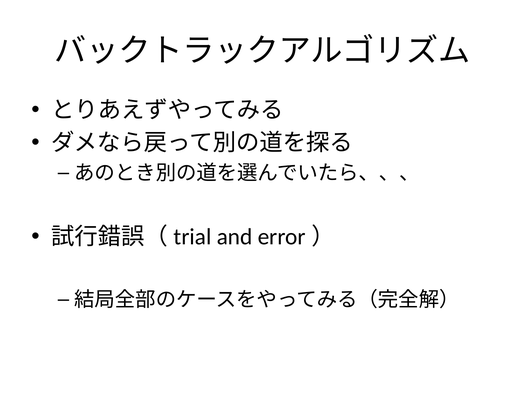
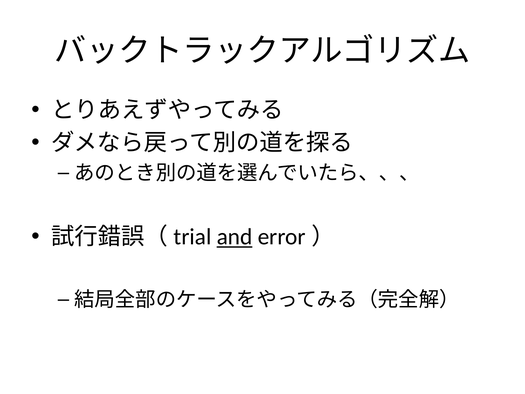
and underline: none -> present (235, 237)
